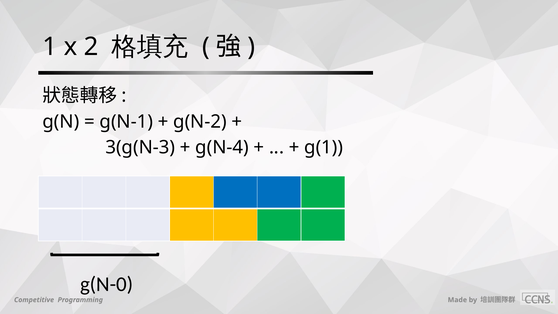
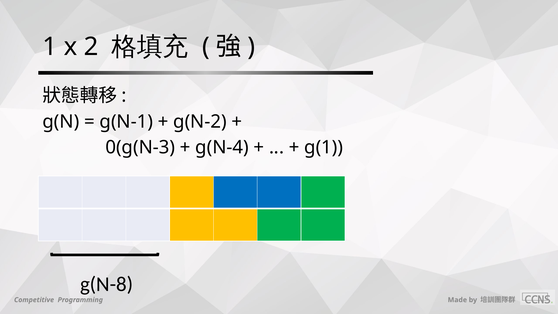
3(g(N-3: 3(g(N-3 -> 0(g(N-3 (140, 147)
g(N-0: g(N-0 -> g(N-8 (107, 284)
